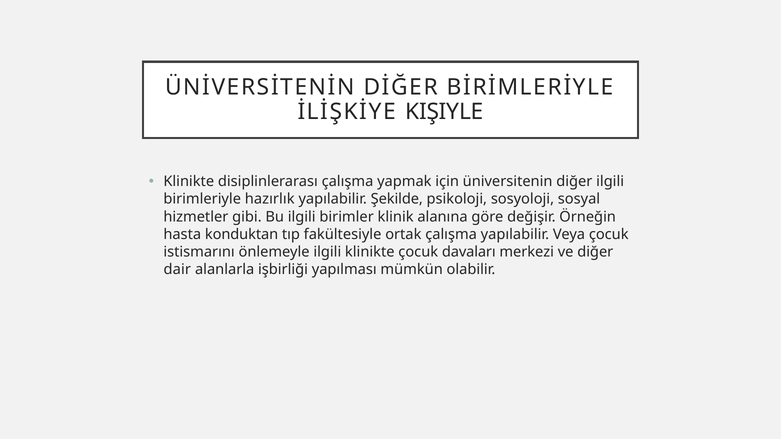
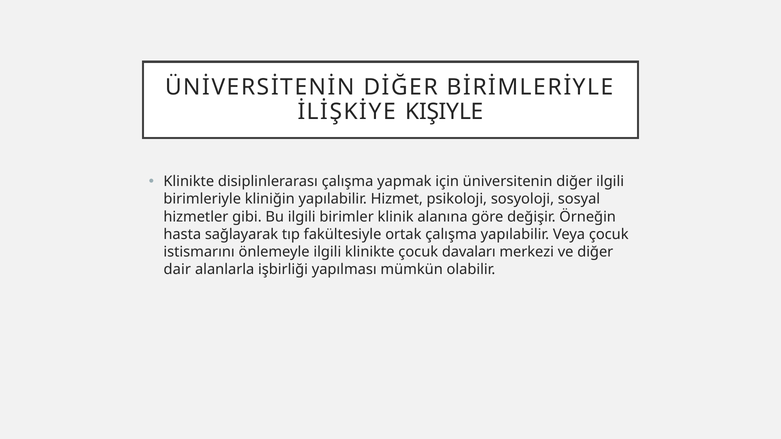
hazırlık: hazırlık -> kliniğin (270, 199)
Şekilde: Şekilde -> Hizmet (397, 199)
konduktan: konduktan -> sağlayarak (242, 234)
